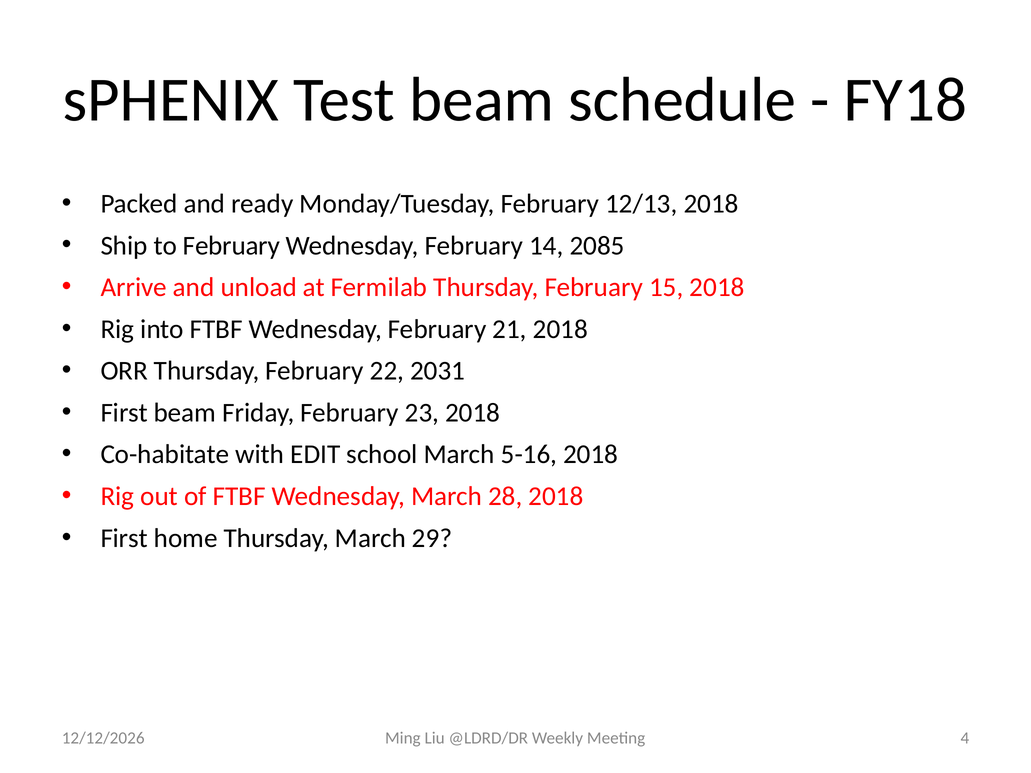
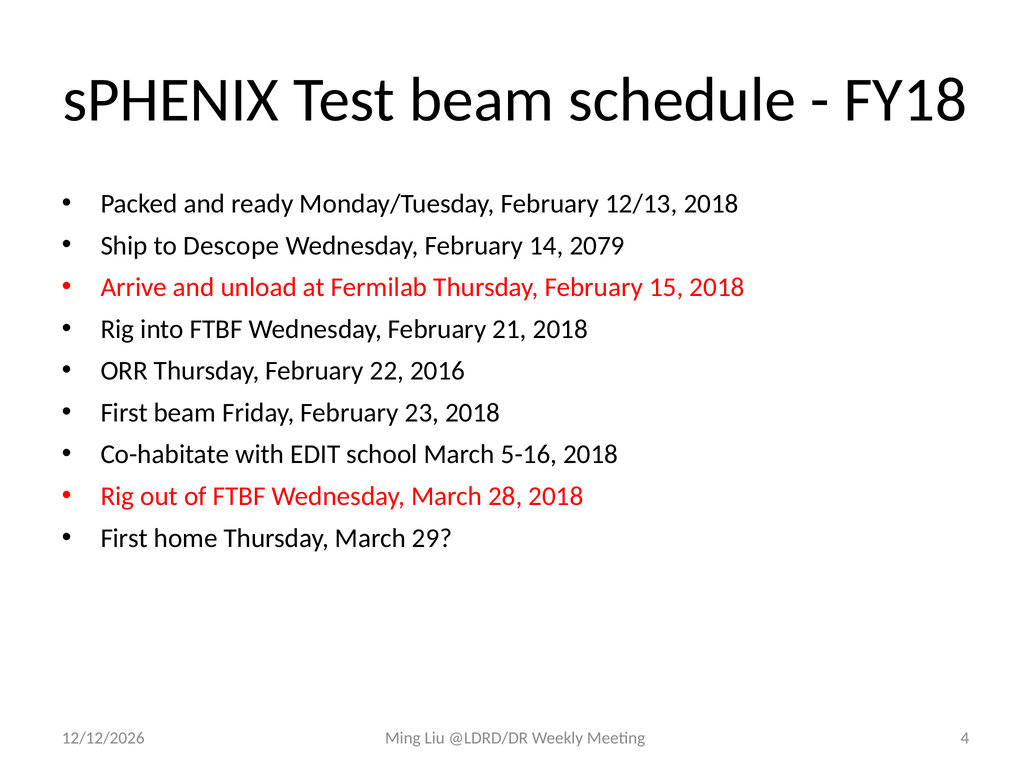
to February: February -> Descope (231, 246)
2085: 2085 -> 2079 (597, 246)
2031: 2031 -> 2016 (438, 371)
